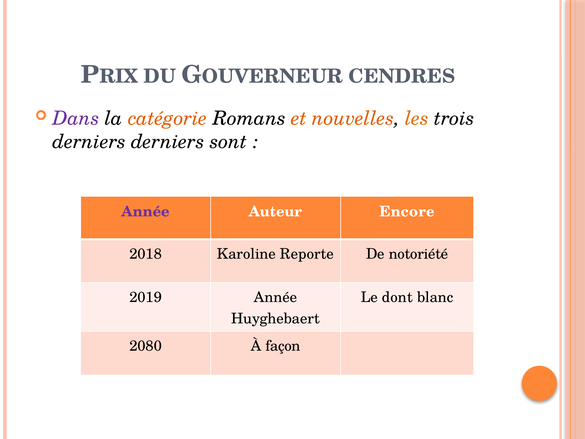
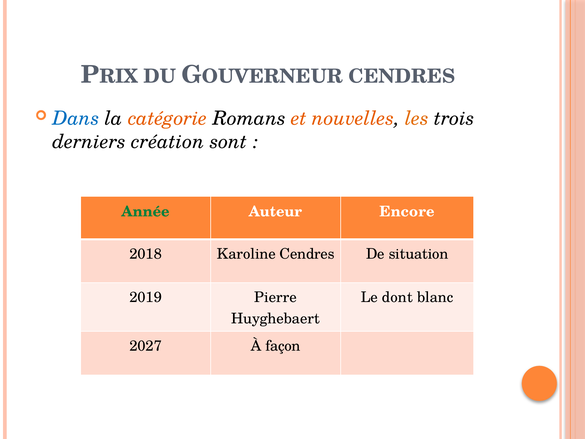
Dans colour: purple -> blue (76, 118)
derniers derniers: derniers -> création (168, 142)
Année colour: purple -> green (146, 212)
Karoline Reporte: Reporte -> Cendres (307, 254)
notoriété: notoriété -> situation (418, 254)
2019 Année: Année -> Pierre (275, 297)
2080: 2080 -> 2027 (146, 346)
